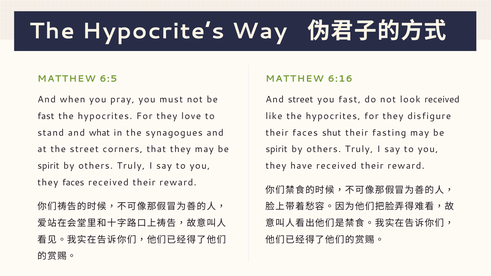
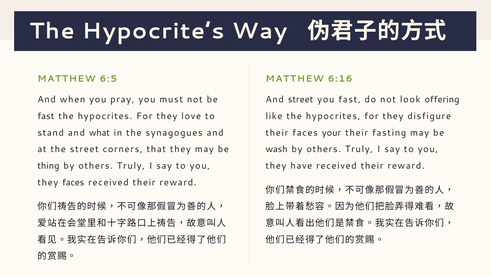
look received: received -> offering (442, 100)
shut: shut -> your (332, 133)
spirit: spirit -> wash (277, 149)
spirit: spirit -> thing (48, 166)
